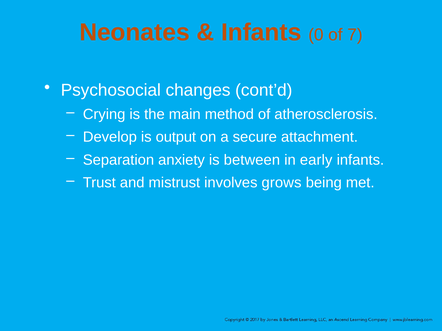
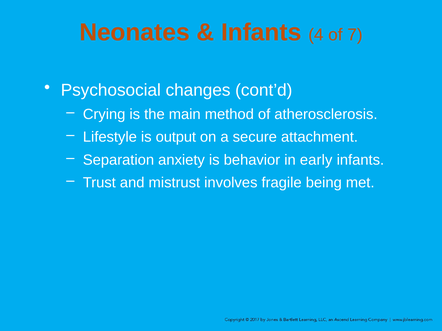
0: 0 -> 4 (316, 35)
Develop: Develop -> Lifestyle (110, 137)
between: between -> behavior (252, 160)
grows: grows -> fragile (282, 183)
